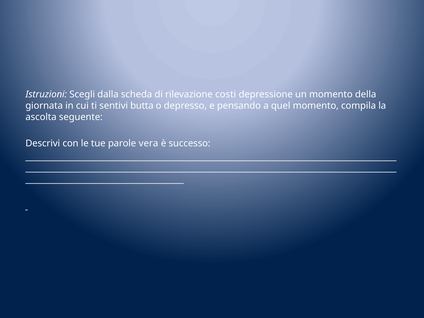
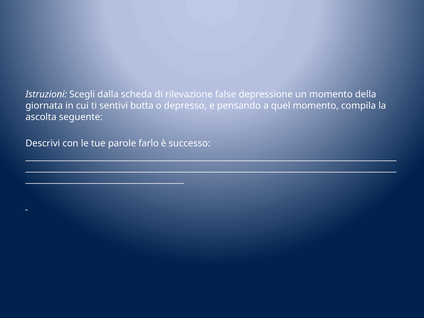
costi: costi -> false (226, 95)
vera: vera -> farlo (149, 144)
